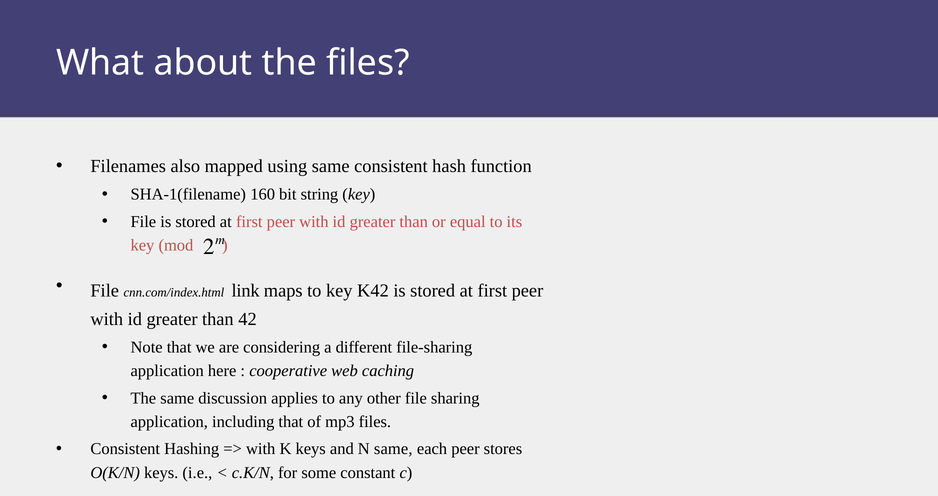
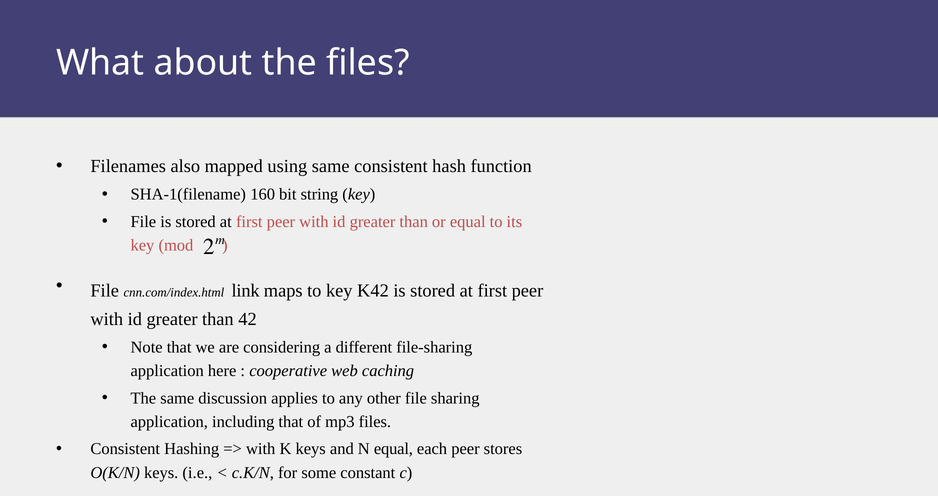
N same: same -> equal (393, 448)
